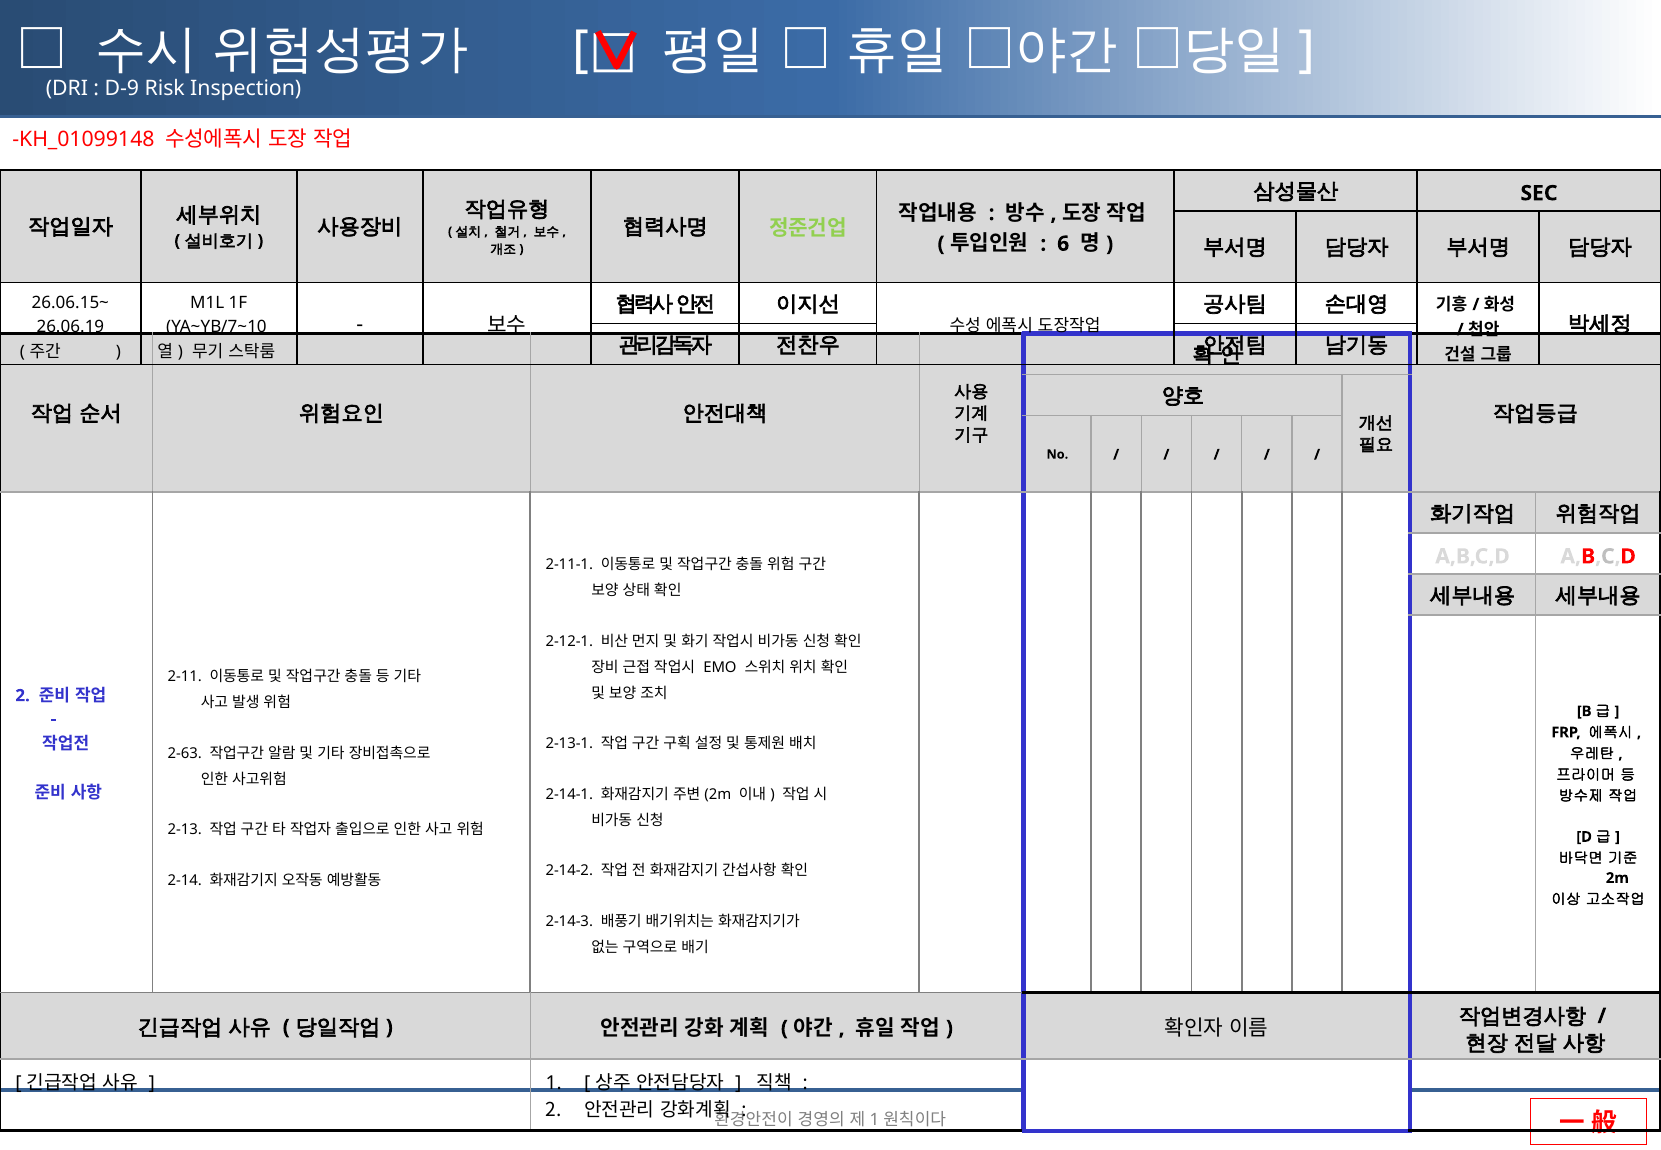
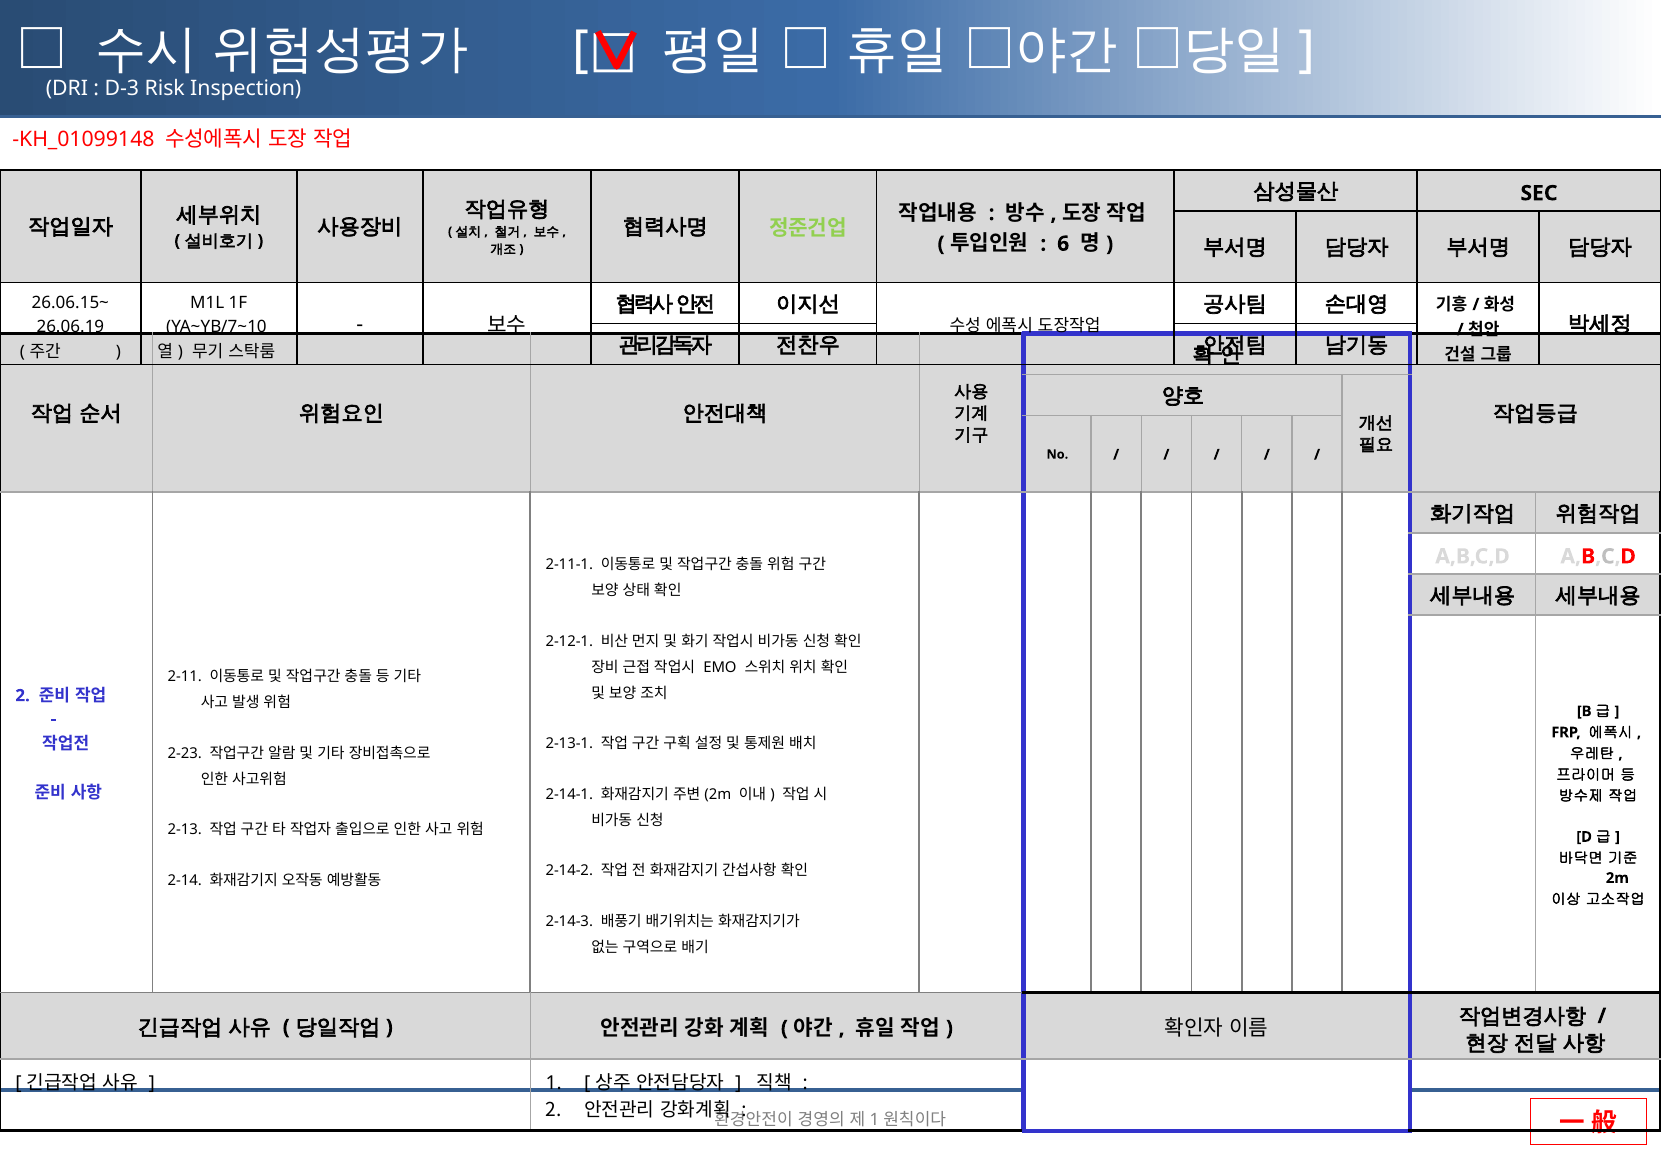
D-9: D-9 -> D-3 (122, 88)
2-63: 2-63 -> 2-23 (185, 753)
